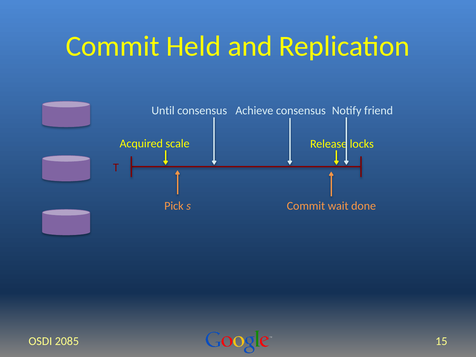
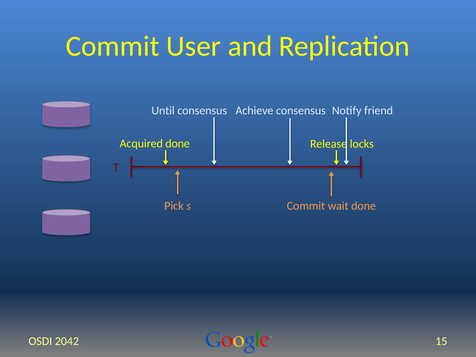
Held: Held -> User (194, 46)
Acquired scale: scale -> done (178, 144)
2085: 2085 -> 2042 (67, 341)
